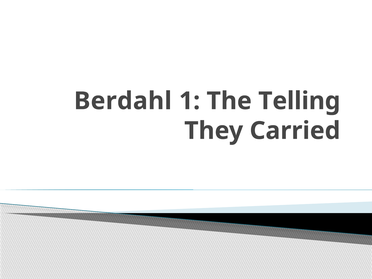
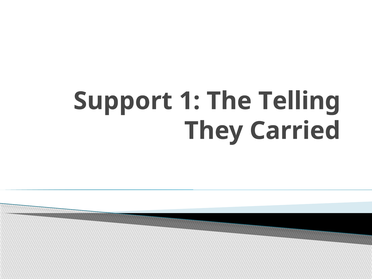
Berdahl: Berdahl -> Support (123, 101)
